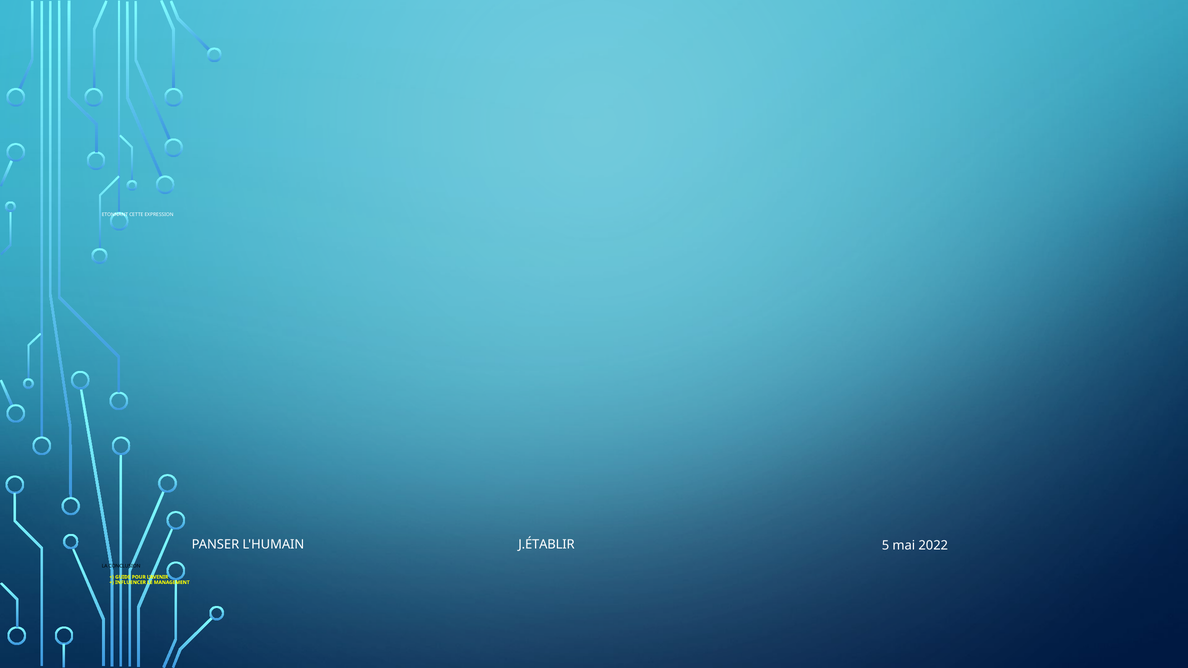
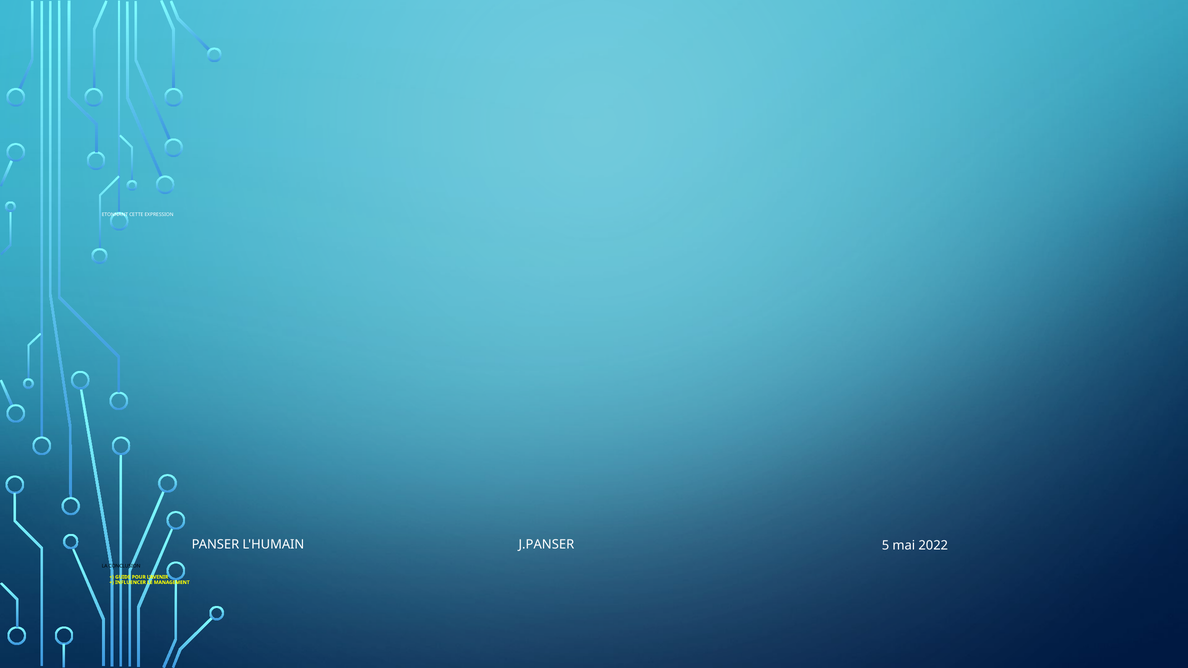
J.ÉTABLIR: J.ÉTABLIR -> J.PANSER (546, 545)
